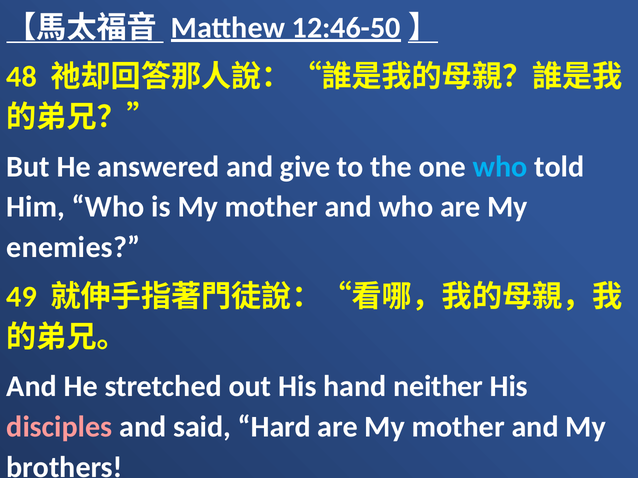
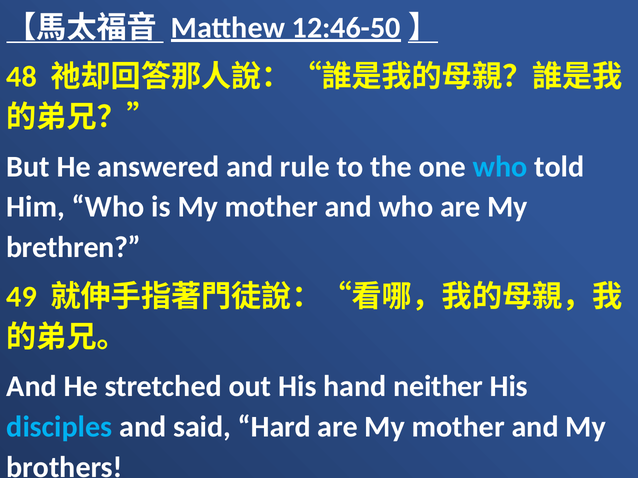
give: give -> rule (305, 167)
enemies: enemies -> brethren (74, 248)
disciples colour: pink -> light blue (59, 427)
